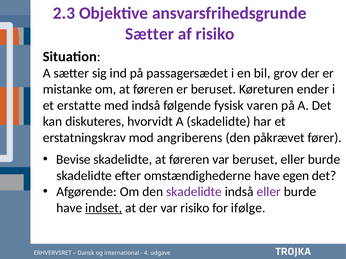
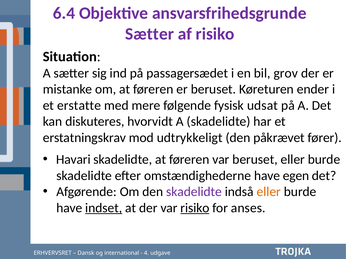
2.3: 2.3 -> 6.4 (64, 13)
med indså: indså -> mere (146, 106)
varen: varen -> udsat (262, 106)
angriberens: angriberens -> udtrykkeligt (190, 138)
Bevise: Bevise -> Havari (73, 160)
eller colour: purple -> orange (269, 192)
risiko underline: none -> present (195, 208)
ifølge: ifølge -> anses (248, 208)
